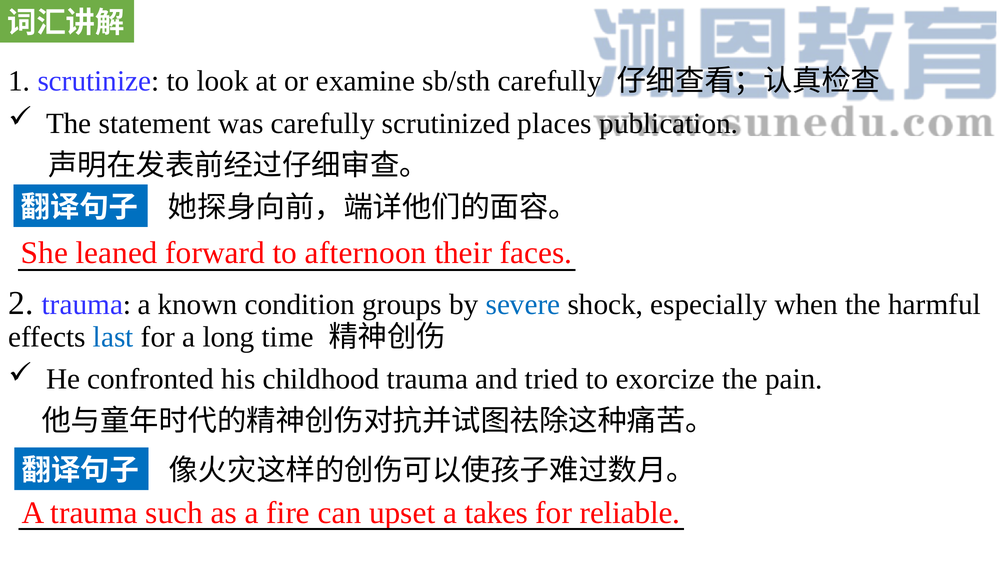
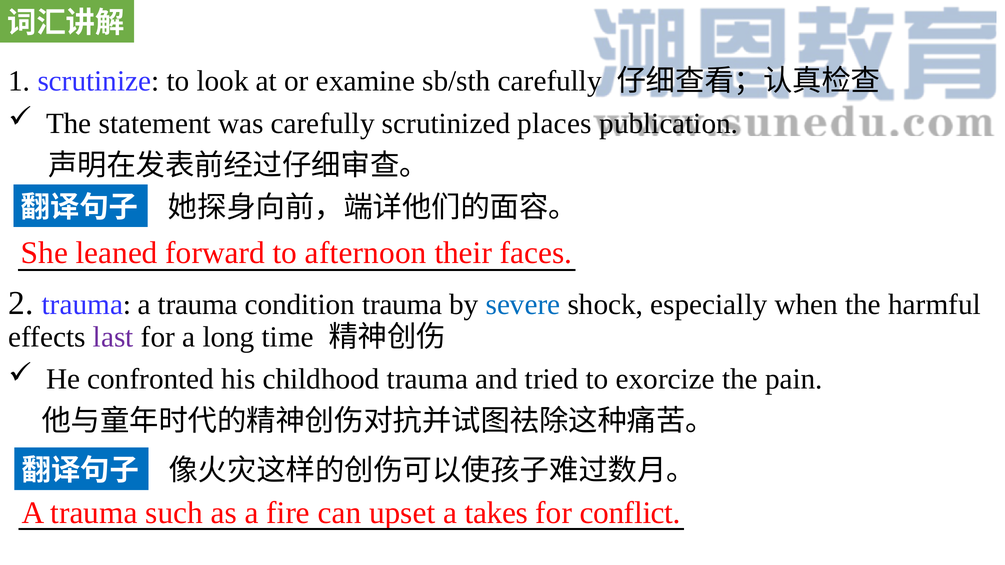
trauma a known: known -> trauma (198, 305)
condition groups: groups -> trauma (402, 305)
last colour: blue -> purple (113, 337)
reliable: reliable -> conflict (630, 513)
